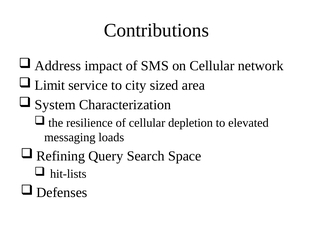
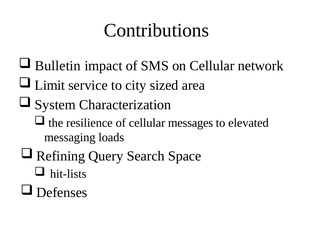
Address: Address -> Bulletin (58, 66)
depletion: depletion -> messages (191, 123)
